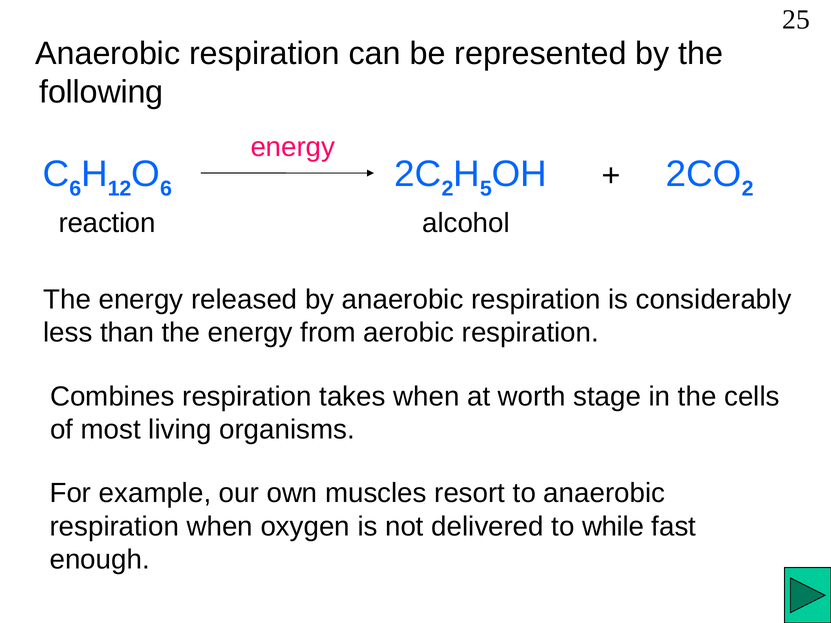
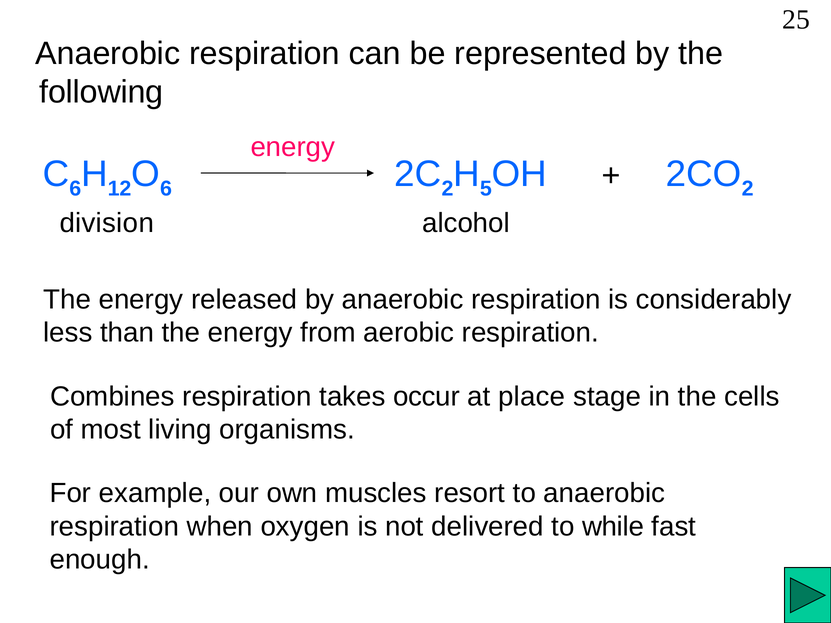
reaction: reaction -> division (107, 223)
takes when: when -> occur (427, 397)
worth: worth -> place (532, 397)
